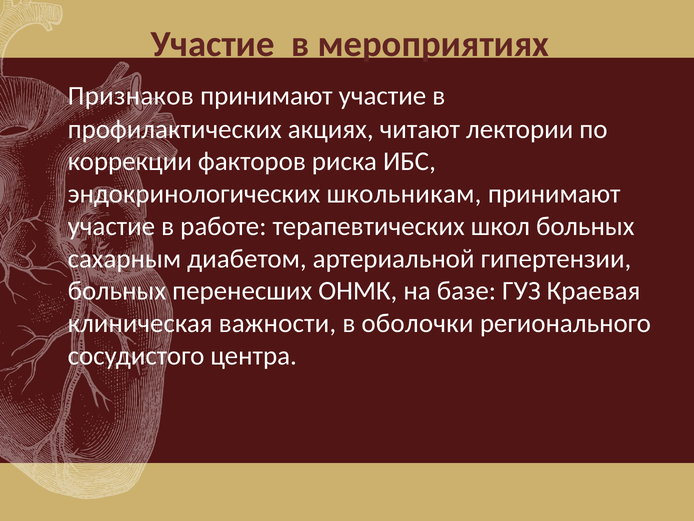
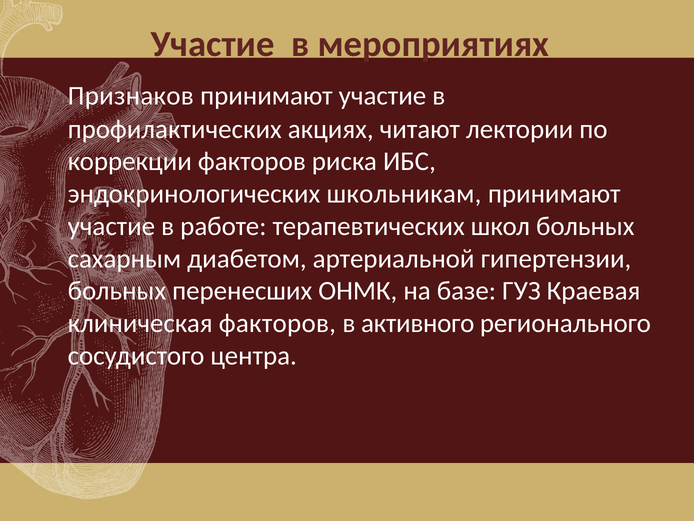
клиническая важности: важности -> факторов (277, 323)
оболочки: оболочки -> активного (418, 323)
